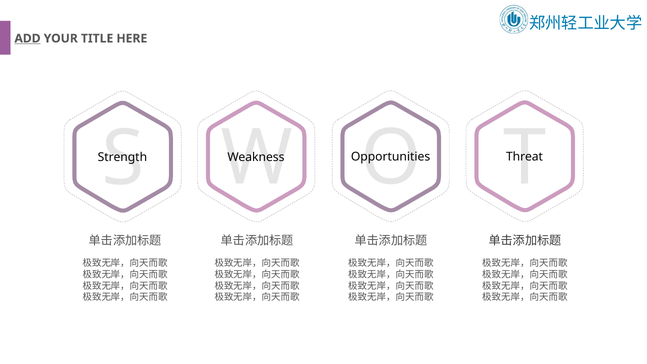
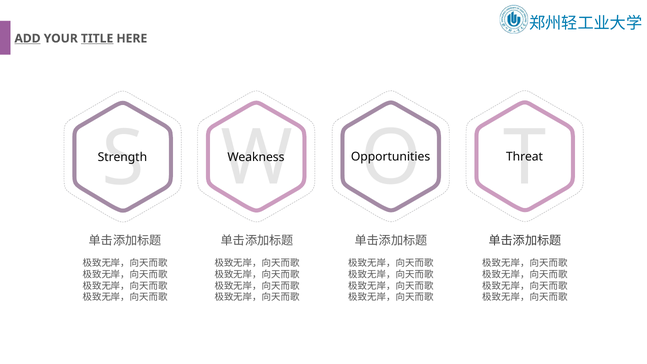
TITLE underline: none -> present (97, 38)
